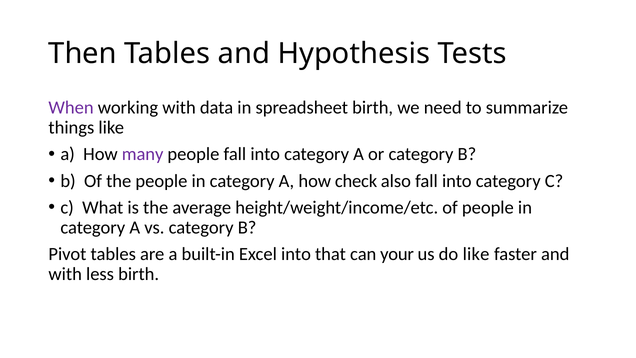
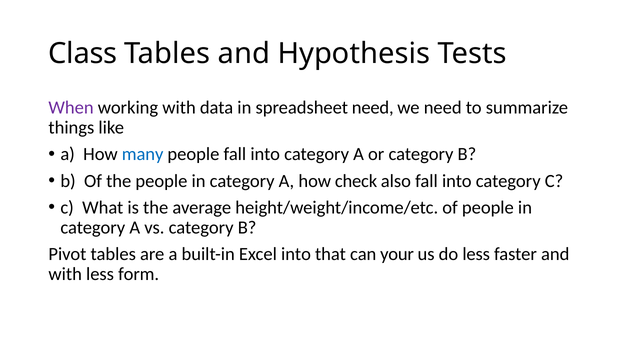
Then: Then -> Class (83, 53)
spreadsheet birth: birth -> need (373, 107)
many colour: purple -> blue (143, 154)
do like: like -> less (476, 254)
less birth: birth -> form (139, 274)
